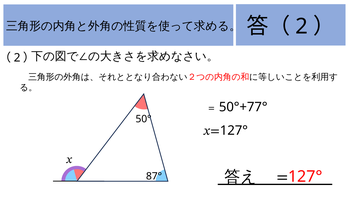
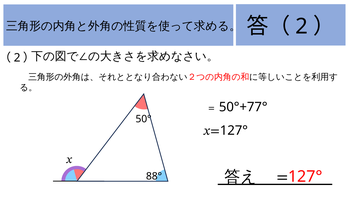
87°: 87° -> 88° (154, 176)
